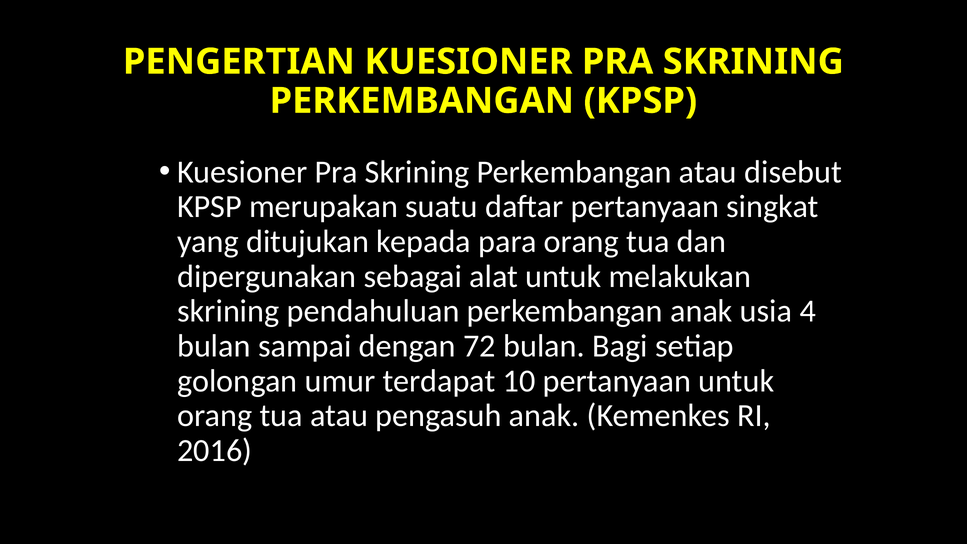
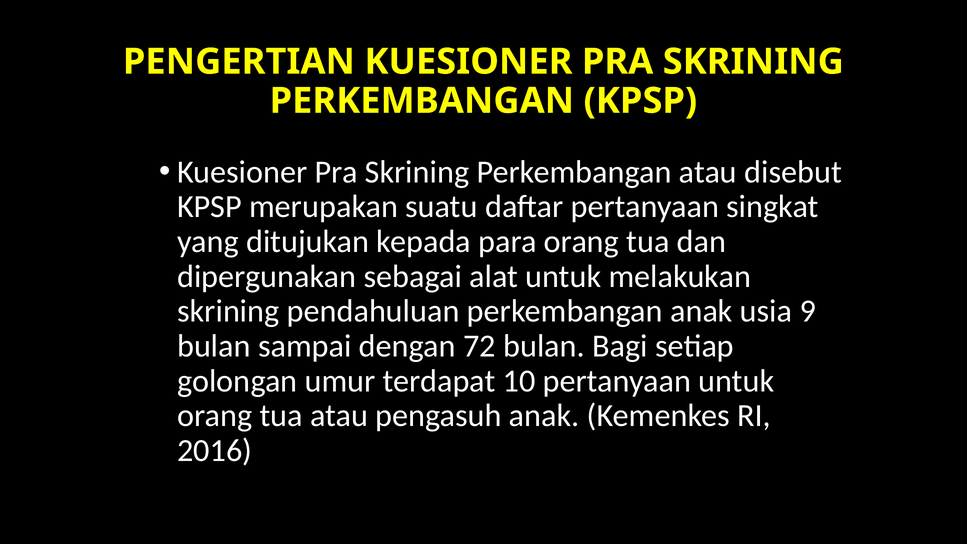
4: 4 -> 9 (808, 311)
